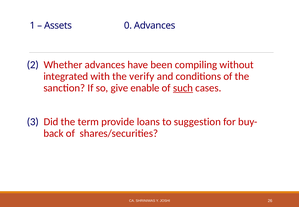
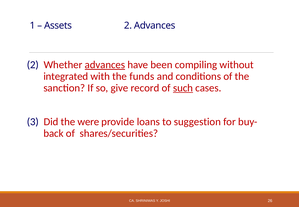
Assets 0: 0 -> 2 (128, 26)
advances underline: none -> present (105, 65)
verify: verify -> funds (142, 76)
enable: enable -> record (145, 88)
term: term -> were (88, 122)
